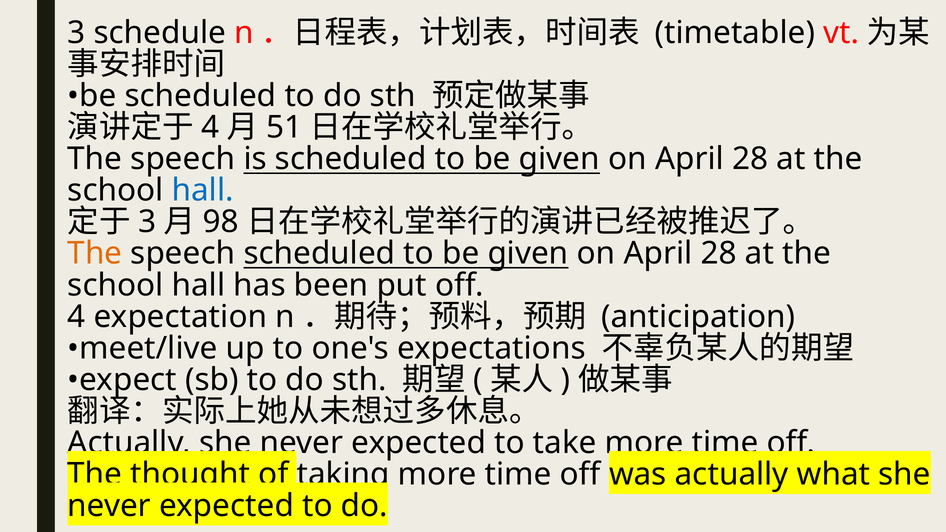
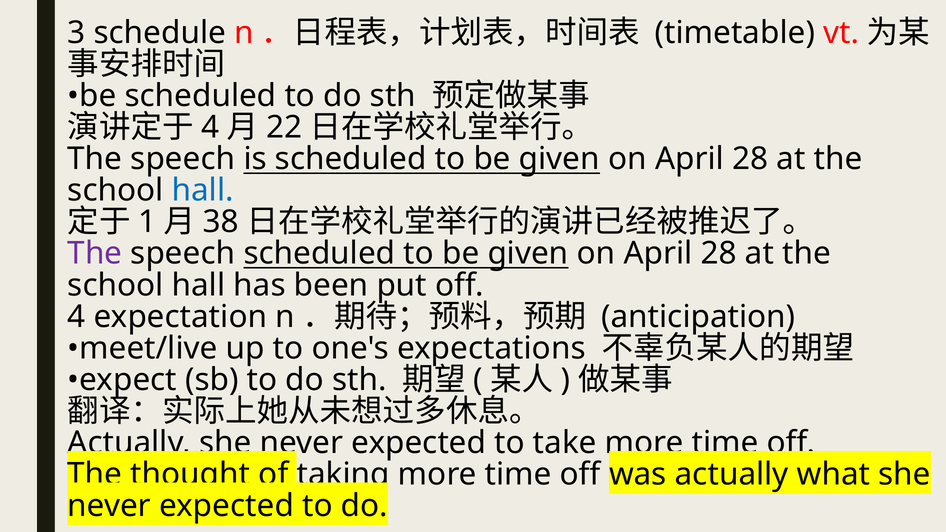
51: 51 -> 22 (284, 127)
3: 3 -> 1 (147, 222)
98: 98 -> 38 (221, 222)
The colour: orange -> purple (95, 254)
